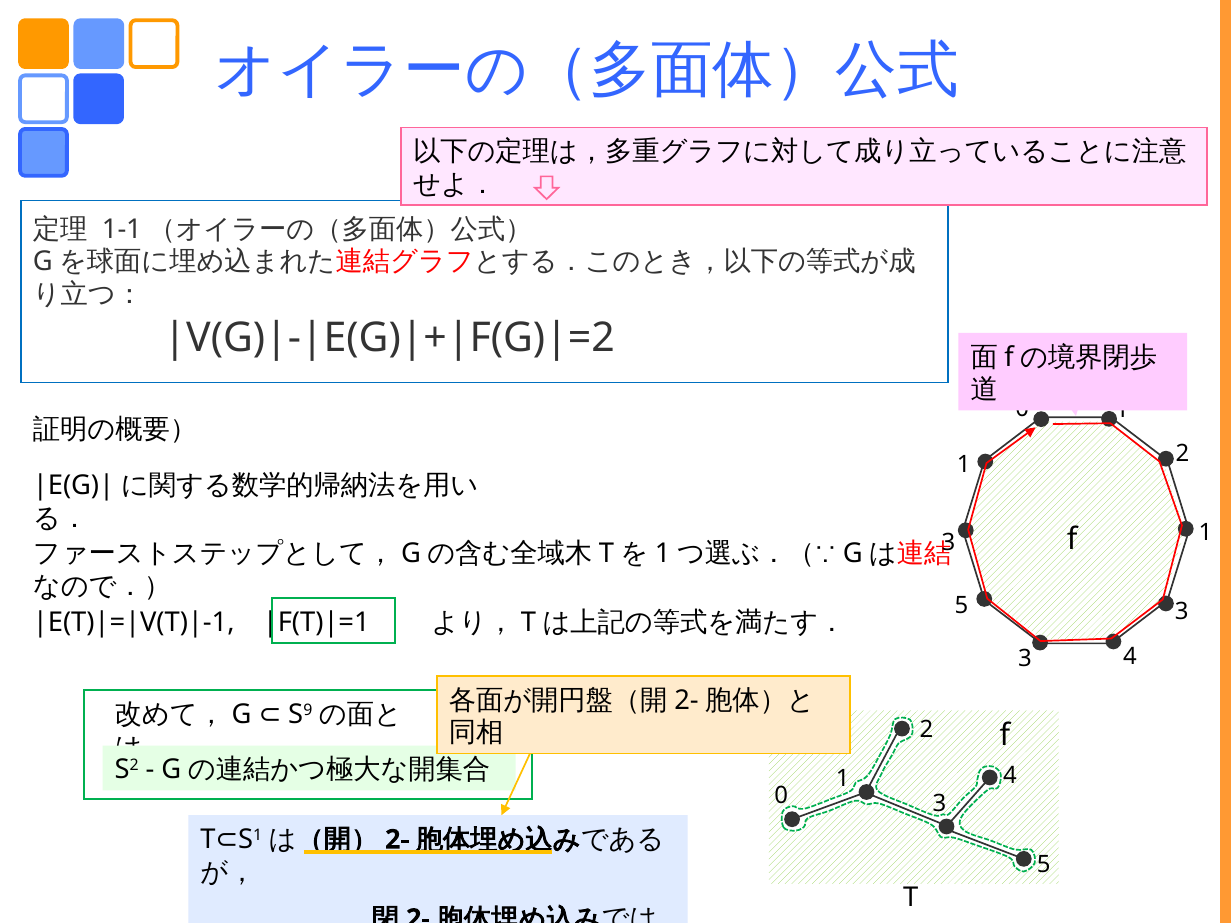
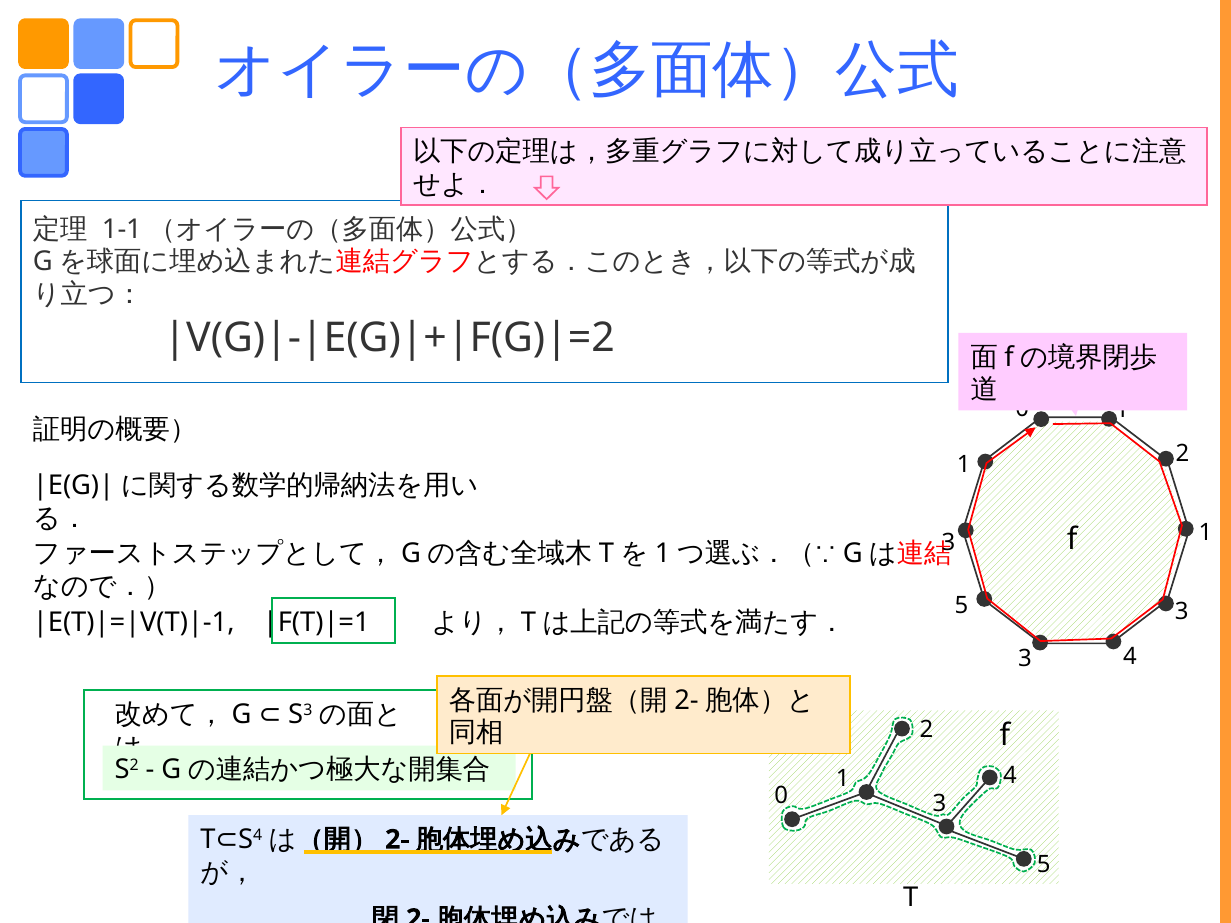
9: 9 -> 3 (308, 710)
1: 1 -> 4 (258, 835)
